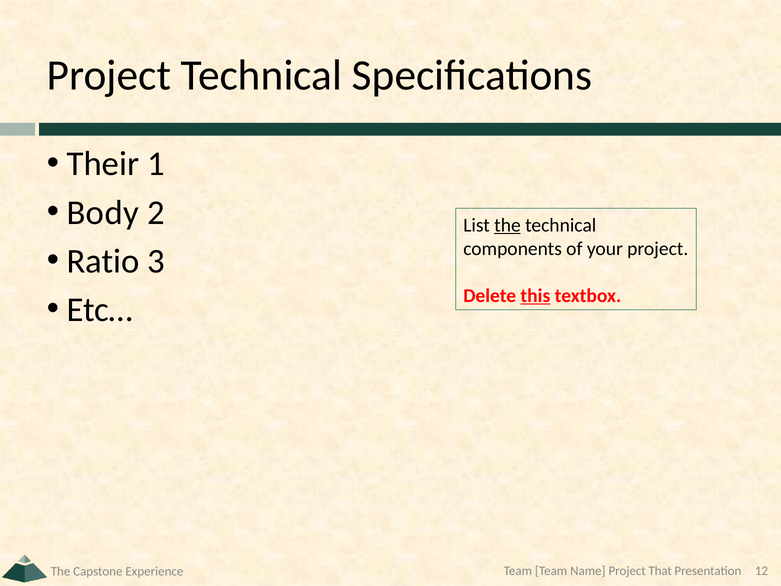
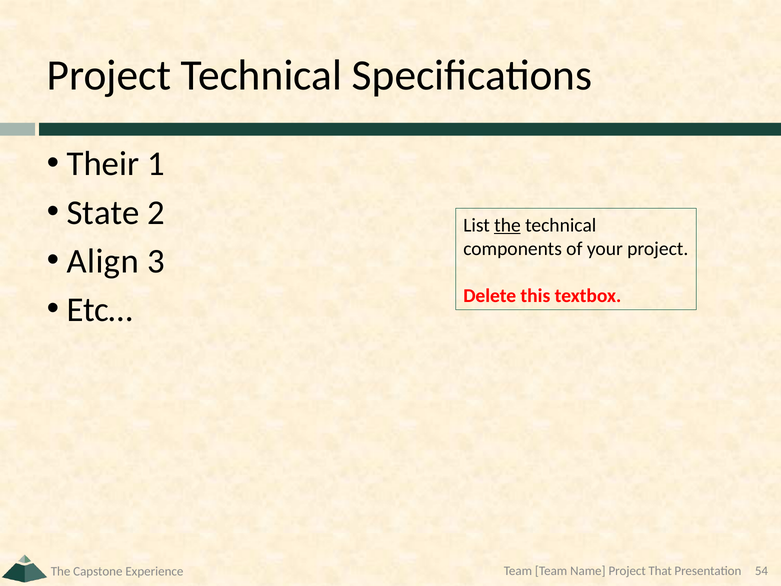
Body: Body -> State (103, 212)
Ratio: Ratio -> Align (103, 261)
this underline: present -> none (535, 295)
12: 12 -> 54 (761, 571)
